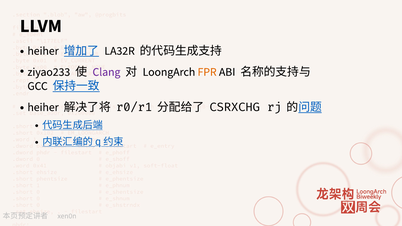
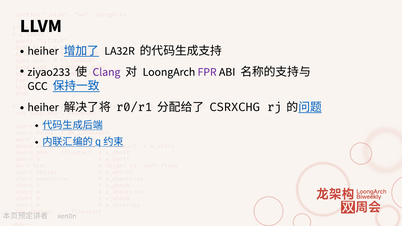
FPR colour: orange -> purple (207, 72)
